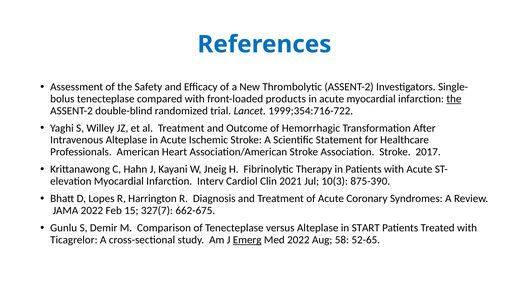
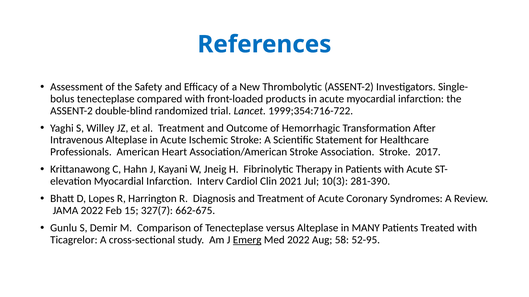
the underline: present -> none (454, 99)
875-390: 875-390 -> 281-390 (370, 182)
START: START -> MANY (366, 228)
52-65: 52-65 -> 52-95 (366, 240)
